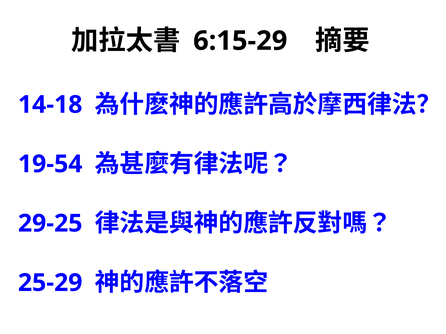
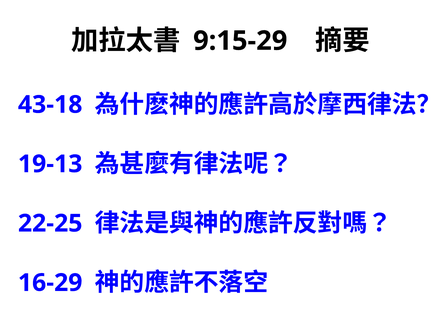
6:15-29: 6:15-29 -> 9:15-29 (240, 41)
14-18: 14-18 -> 43-18 (50, 105)
19-54: 19-54 -> 19-13 (50, 164)
29-25: 29-25 -> 22-25 (50, 224)
25-29: 25-29 -> 16-29 (50, 283)
